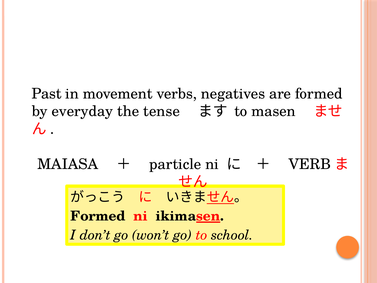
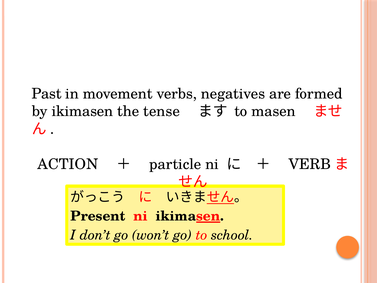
by everyday: everyday -> ikimasen (82, 111)
MAIASA: MAIASA -> ACTION (68, 164)
Formed: Formed -> Present (98, 216)
